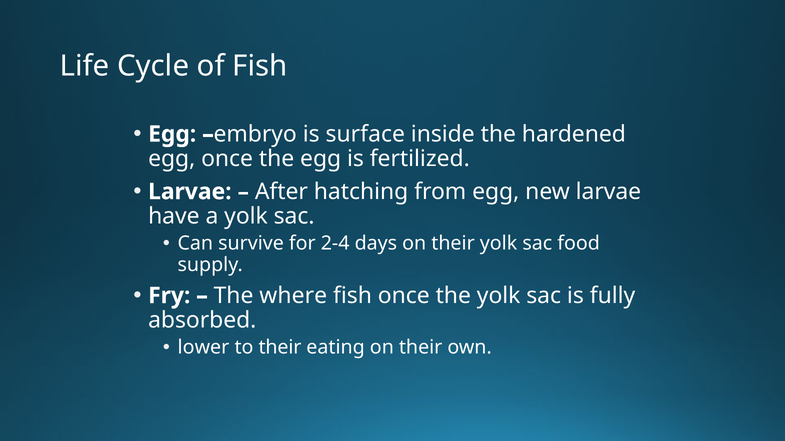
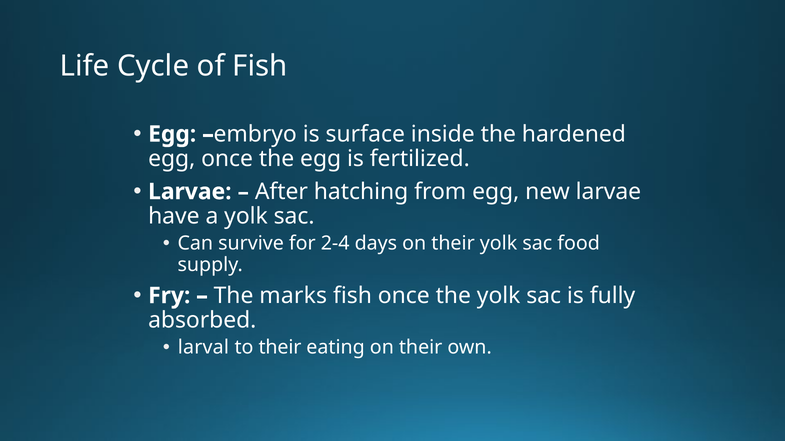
where: where -> marks (293, 296)
lower: lower -> larval (203, 348)
